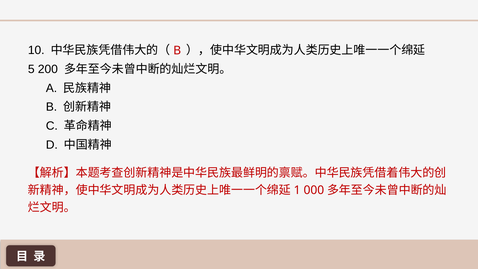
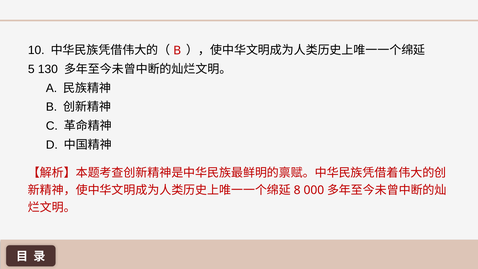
200: 200 -> 130 (48, 69)
1: 1 -> 8 (297, 190)
